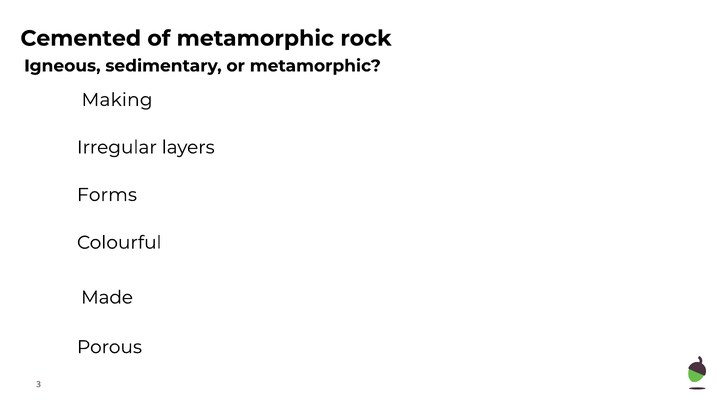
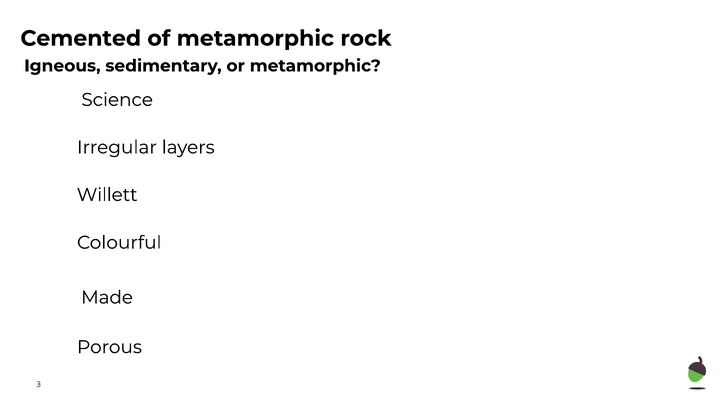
Making: Making -> Science (117, 100)
Forms: Forms -> Willett (107, 195)
